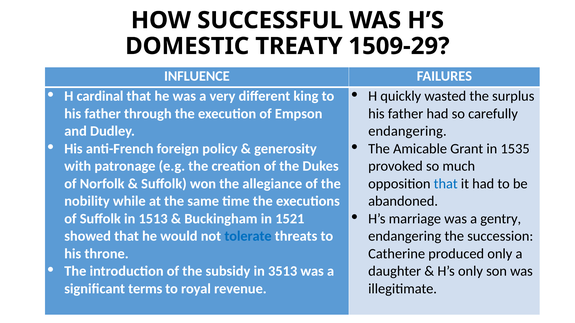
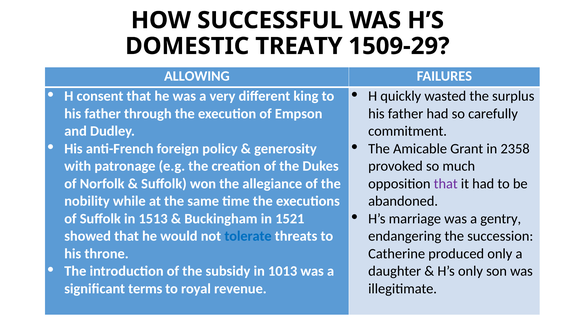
INFLUENCE: INFLUENCE -> ALLOWING (197, 76)
cardinal: cardinal -> consent (100, 96)
endangering: endangering -> commitment (408, 131)
1535: 1535 -> 2358 (515, 149)
that colour: blue -> purple (446, 184)
3513: 3513 -> 1013 (283, 272)
